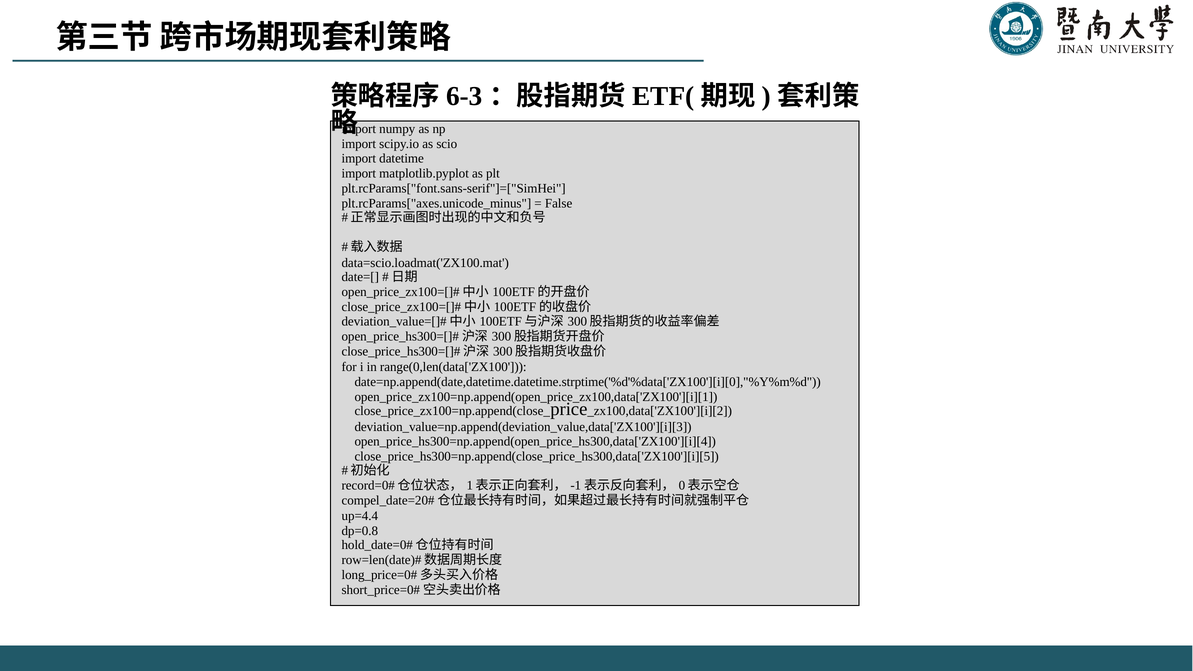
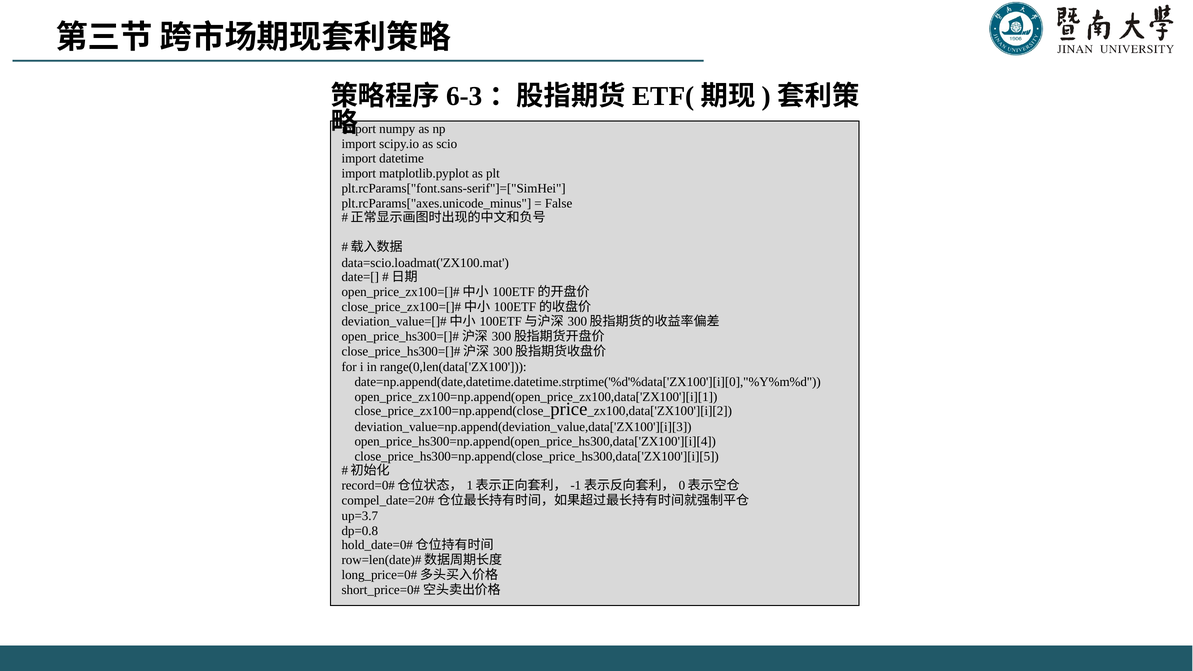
up=4.4: up=4.4 -> up=3.7 (360, 516)
